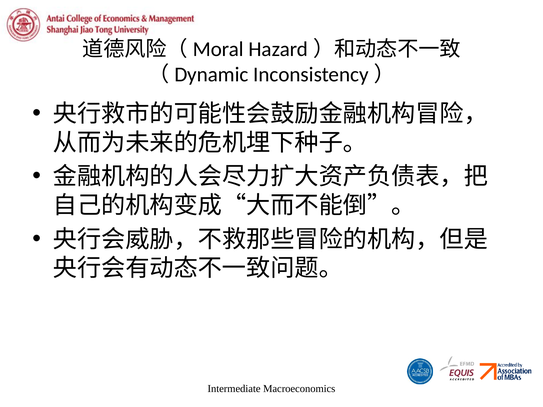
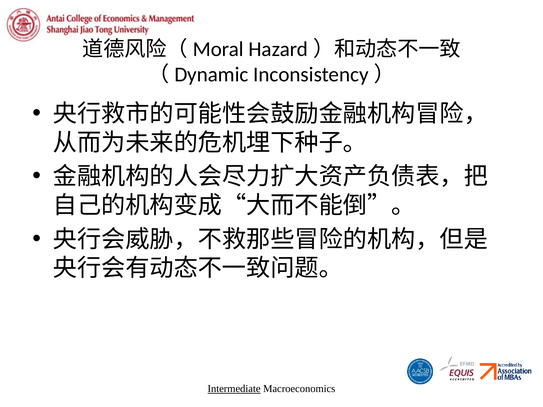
Intermediate underline: none -> present (234, 389)
